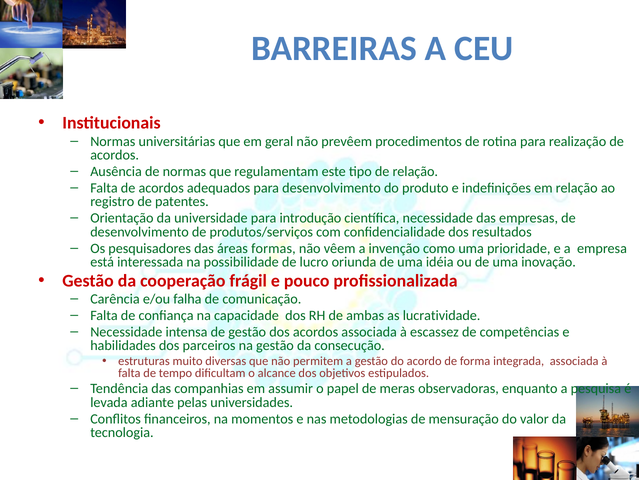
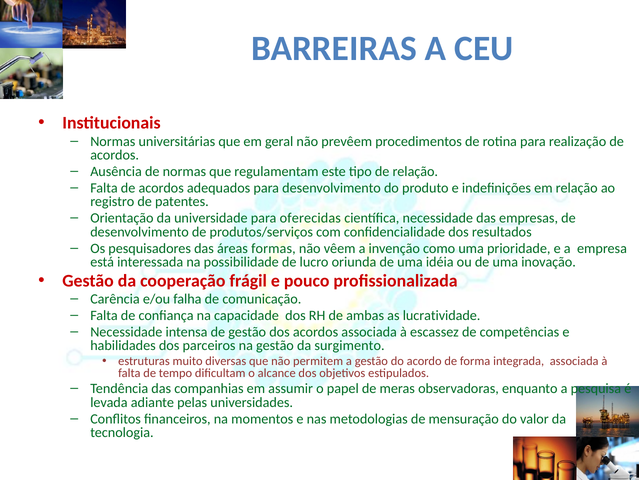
introdução: introdução -> oferecidas (310, 218)
consecução: consecução -> surgimento (350, 345)
